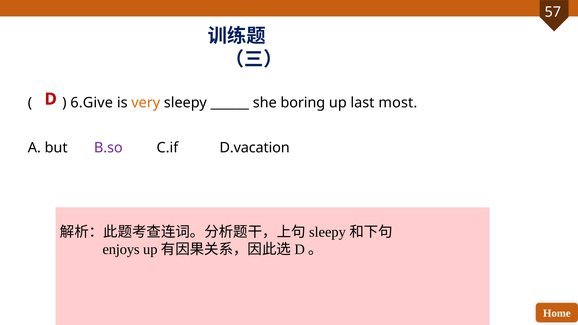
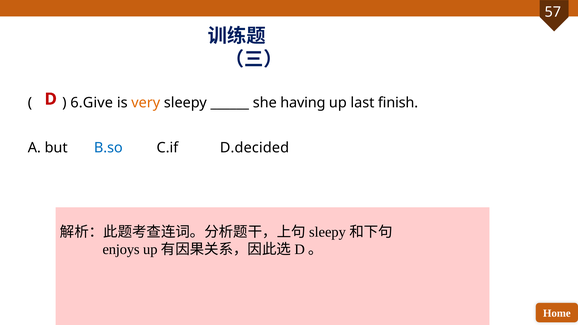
boring: boring -> having (303, 103)
most: most -> finish (398, 103)
B.so colour: purple -> blue (108, 148)
D.vacation: D.vacation -> D.decided (254, 148)
